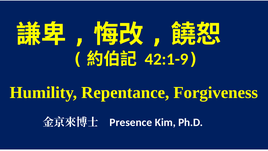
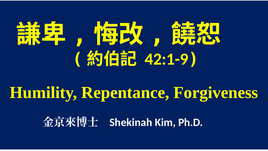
Presence: Presence -> Shekinah (131, 122)
